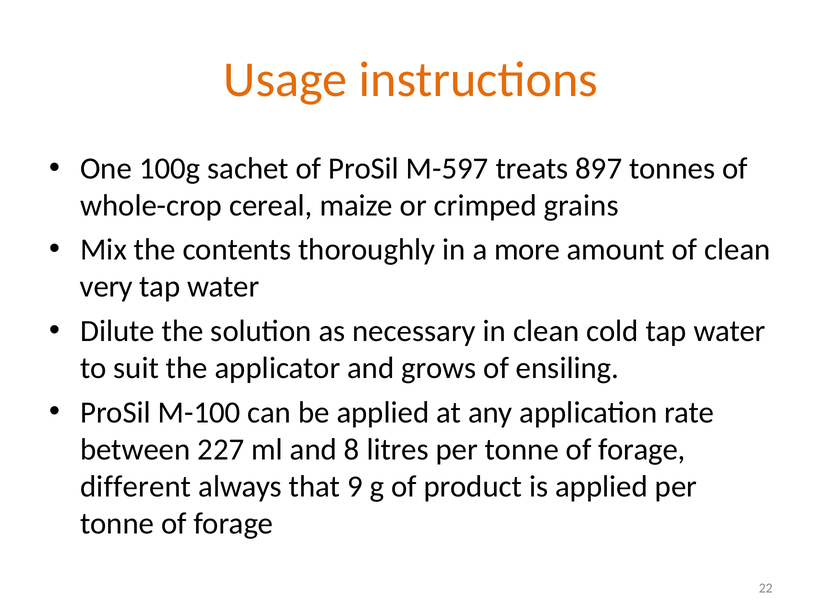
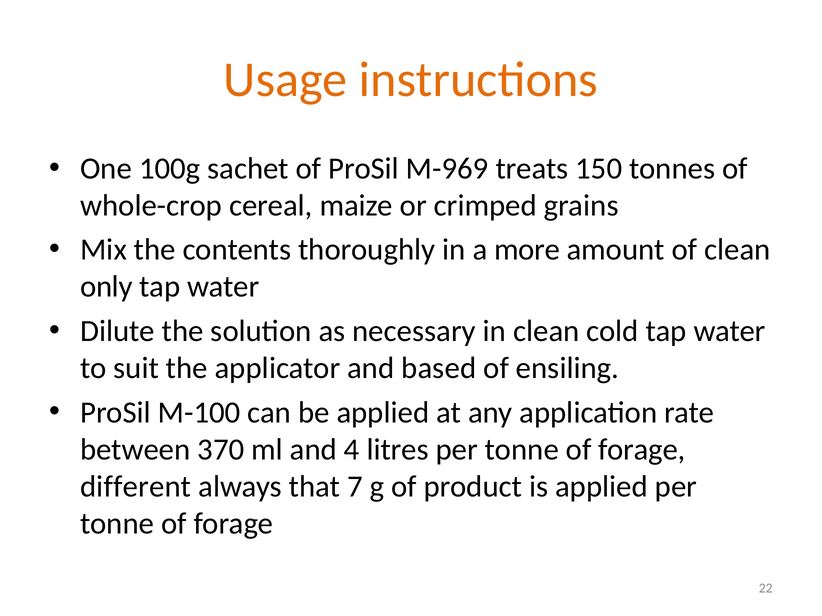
M-597: M-597 -> M-969 (447, 169)
897: 897 -> 150 (599, 169)
very: very -> only (106, 287)
grows: grows -> based (439, 368)
227: 227 -> 370 (221, 450)
8: 8 -> 4 (352, 450)
9: 9 -> 7 (355, 487)
